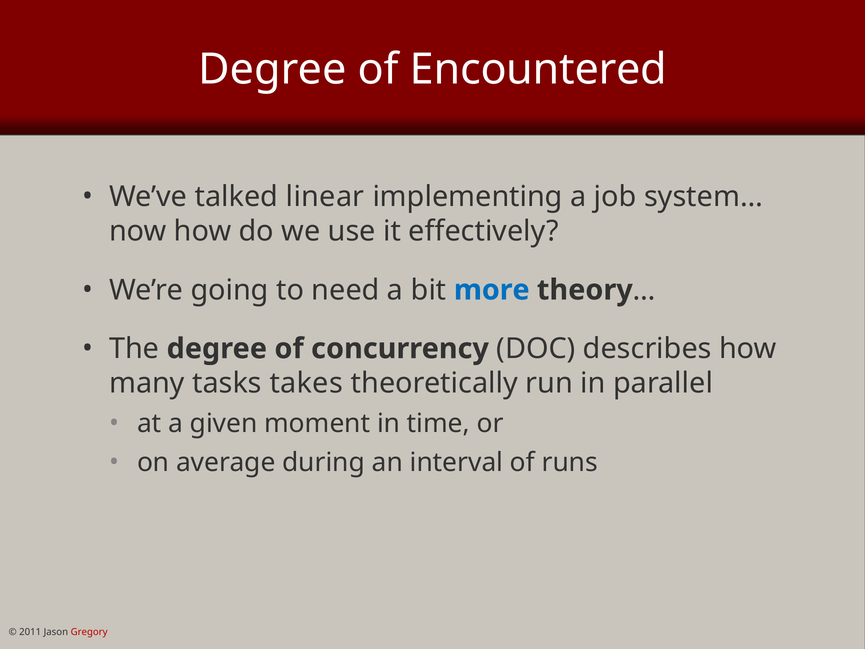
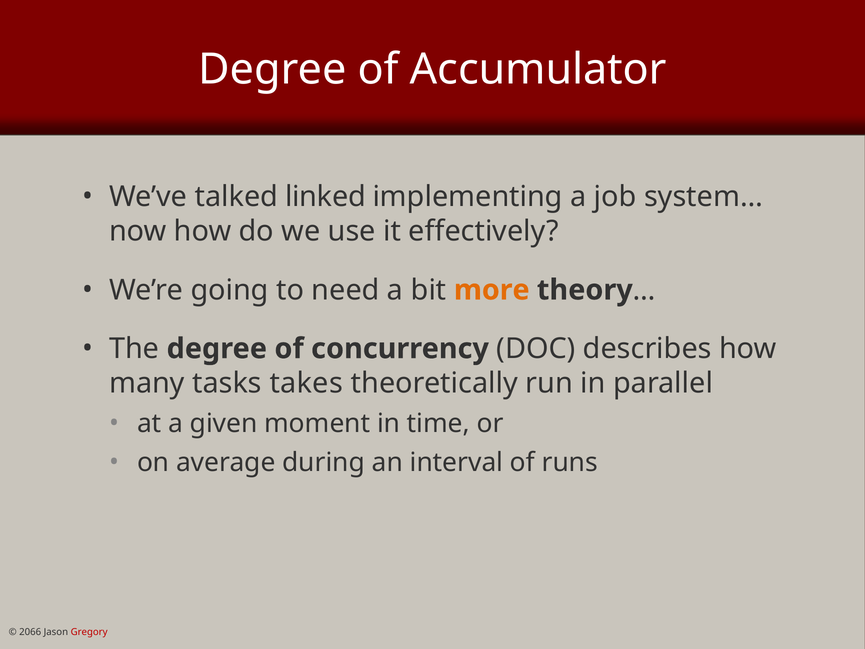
Encountered: Encountered -> Accumulator (538, 70)
linear: linear -> linked (325, 197)
more colour: blue -> orange (492, 290)
2011: 2011 -> 2066 (30, 632)
